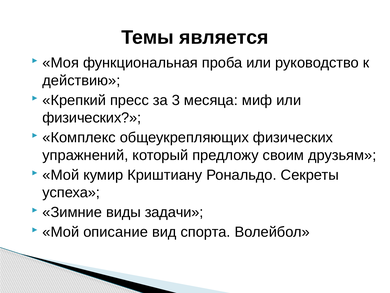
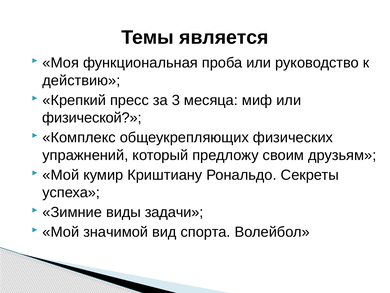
физических: физических -> физической (92, 118)
описание: описание -> значимой (116, 232)
